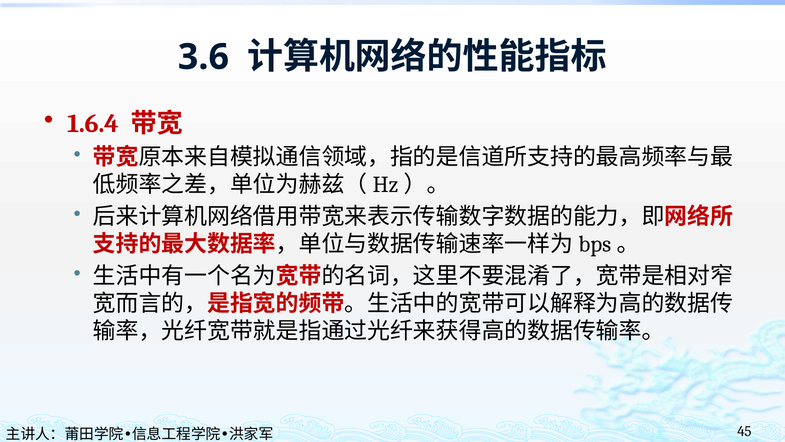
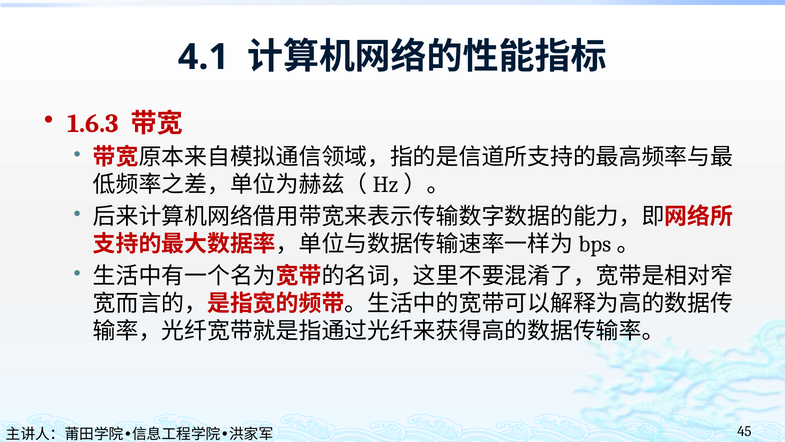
3.6: 3.6 -> 4.1 (203, 57)
1.6.4: 1.6.4 -> 1.6.3 (93, 123)
